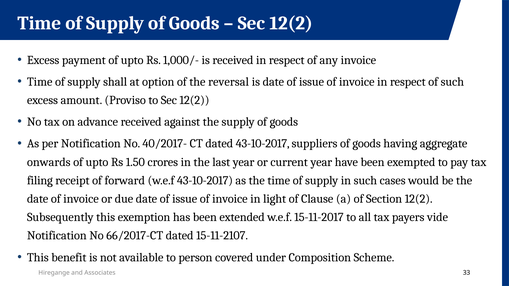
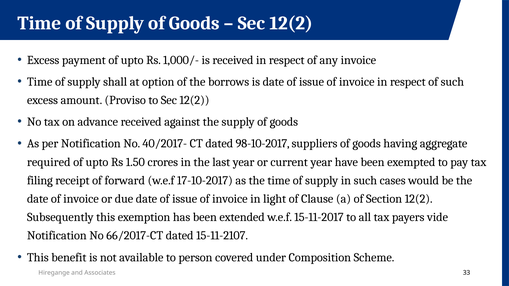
reversal: reversal -> borrows (229, 82)
dated 43-10-2017: 43-10-2017 -> 98-10-2017 (263, 144)
onwards: onwards -> required (49, 162)
w.e.f 43-10-2017: 43-10-2017 -> 17-10-2017 (205, 181)
